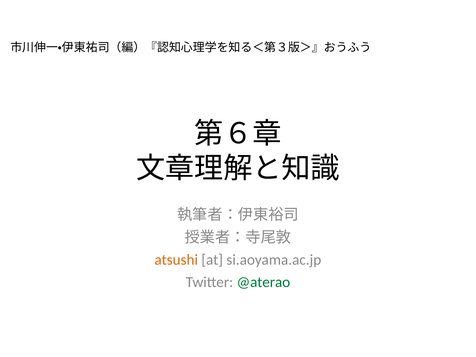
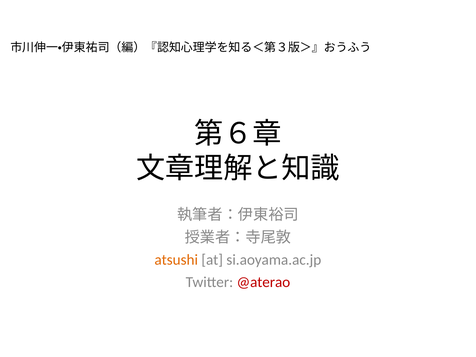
@aterao colour: green -> red (263, 282)
